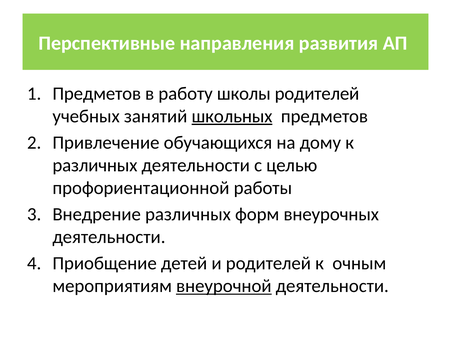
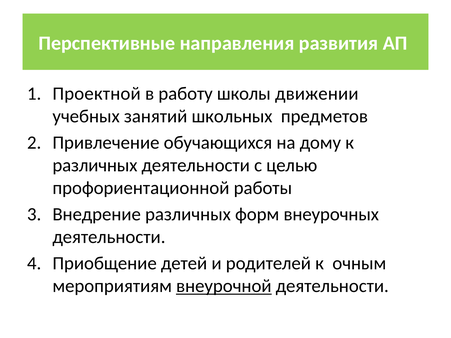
Предметов: Предметов -> Проектной (97, 94)
школы родителей: родителей -> движении (317, 94)
школьных underline: present -> none (232, 116)
